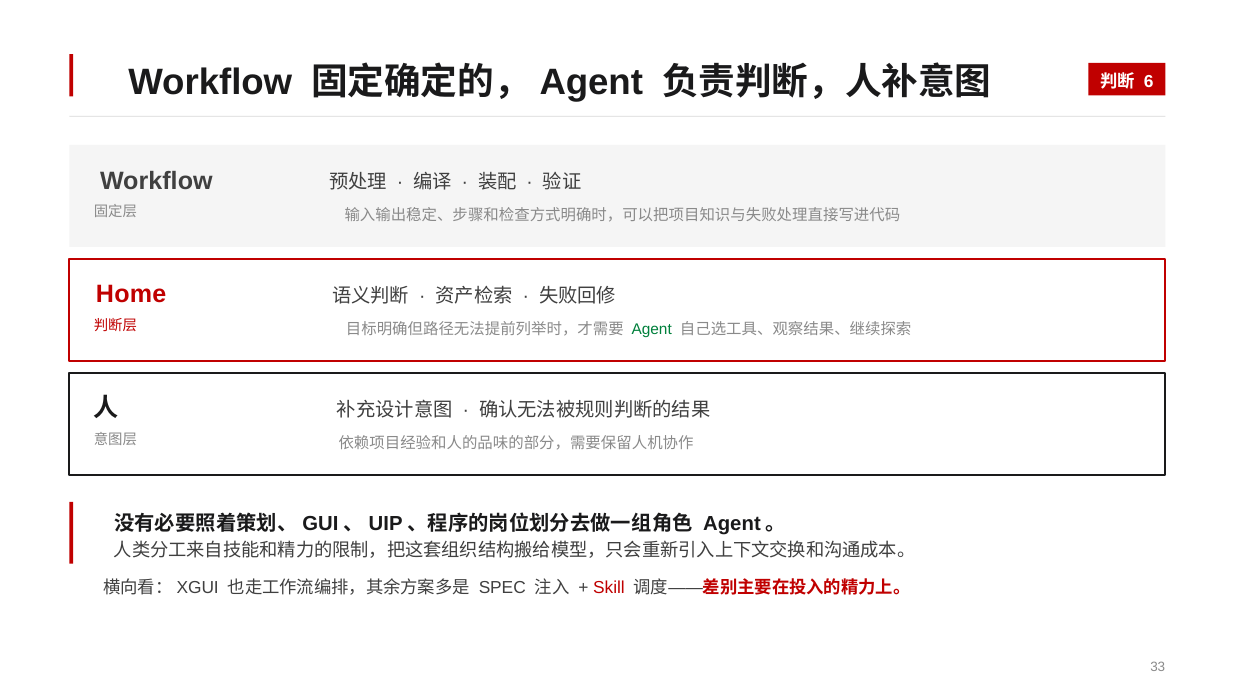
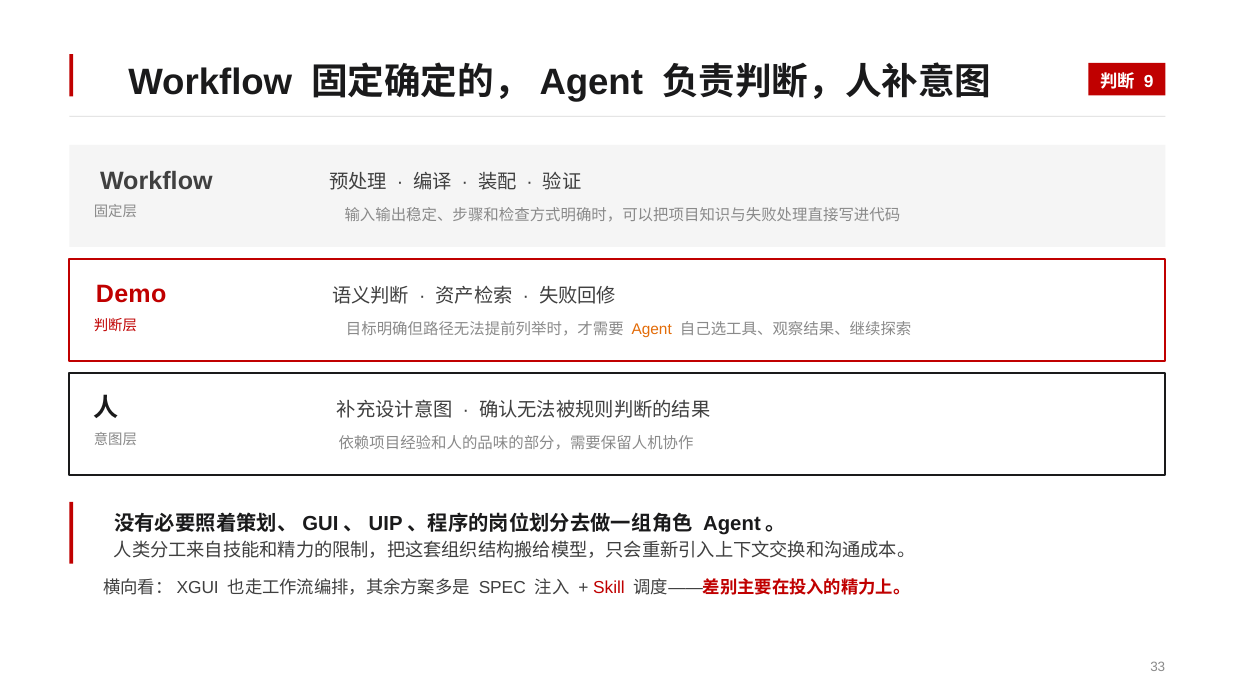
6: 6 -> 9 (1149, 82)
Home: Home -> Demo (131, 295)
Agent colour: green -> orange (652, 329)
